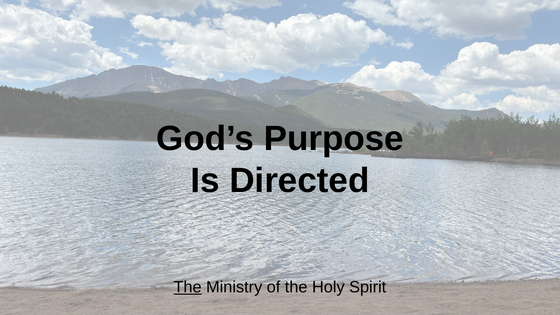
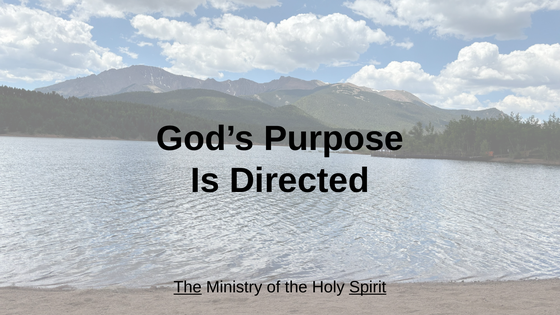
Spirit underline: none -> present (368, 287)
